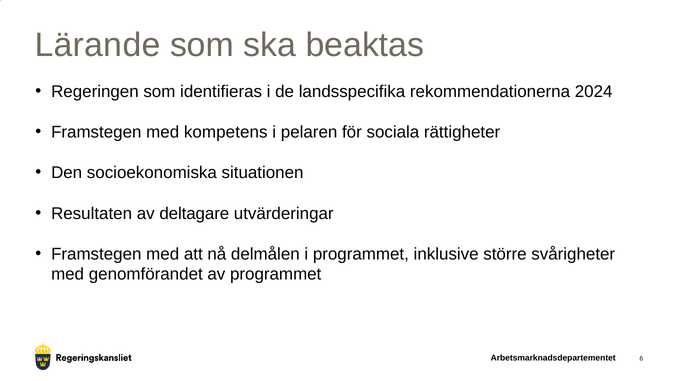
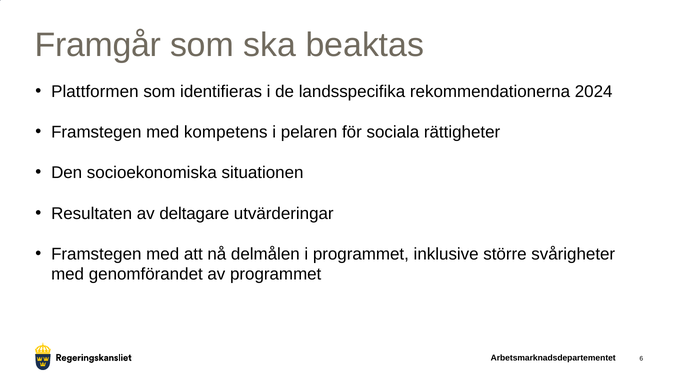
Lärande: Lärande -> Framgår (98, 45)
Regeringen: Regeringen -> Plattformen (95, 92)
